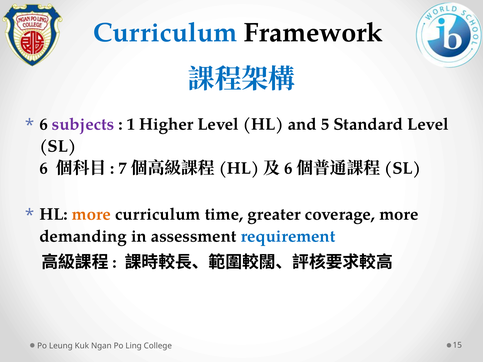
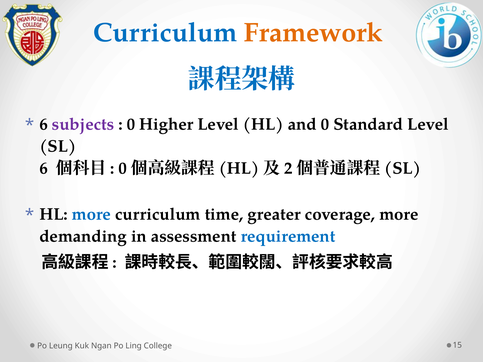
Framework colour: black -> orange (313, 33)
1: 1 -> 0 (131, 124)
and 5: 5 -> 0 (325, 124)
7: 7 -> 0 (123, 169)
6: 6 -> 2 (288, 169)
more colour: orange -> blue (91, 214)
